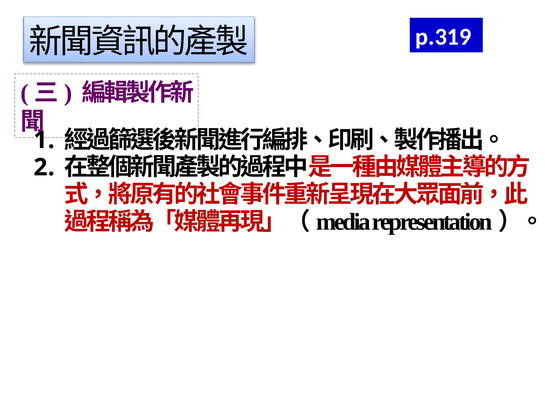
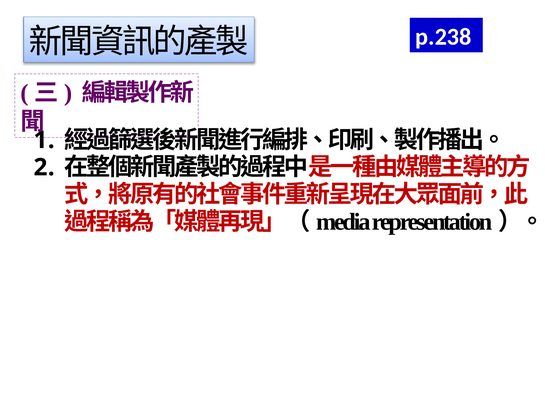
p.319: p.319 -> p.238 (443, 37)
